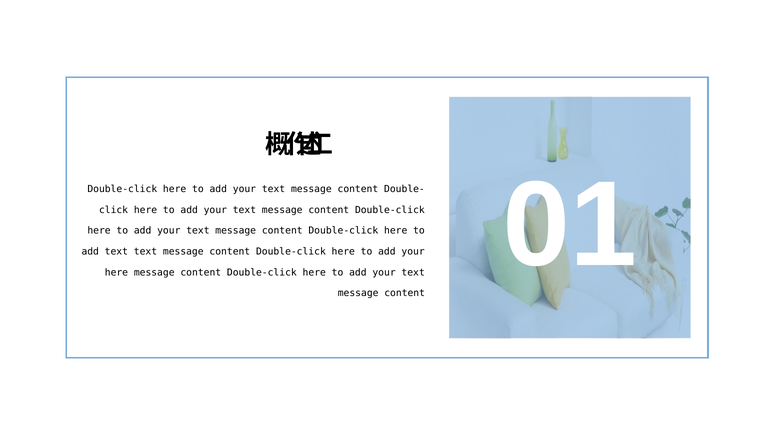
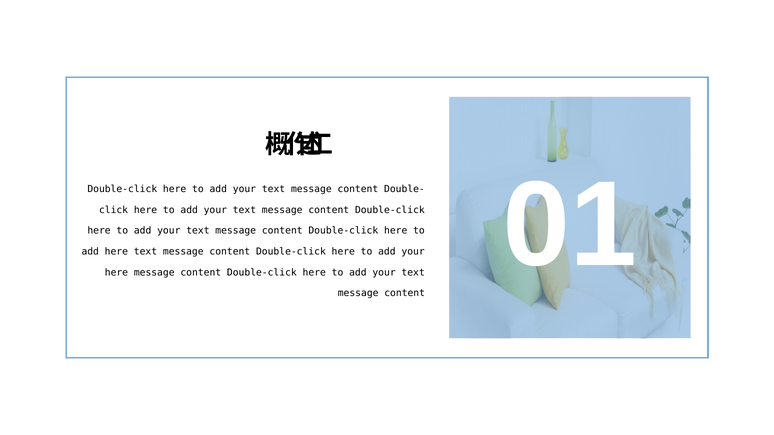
add text: text -> here (116, 252)
